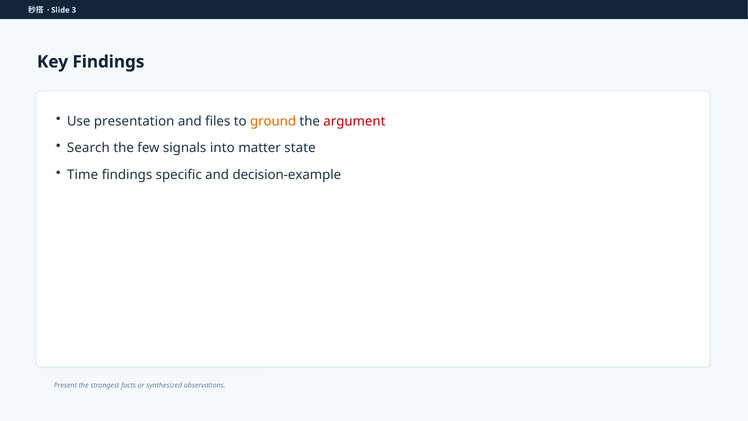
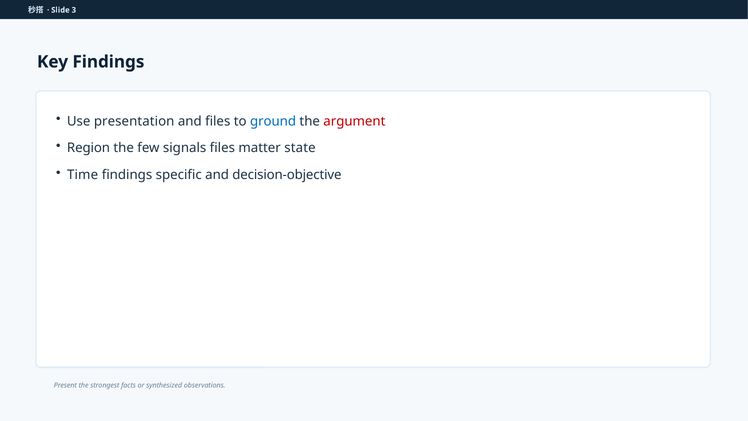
ground colour: orange -> blue (273, 121)
Search: Search -> Region (88, 148)
signals into: into -> files (222, 148)
decision-example: decision-example -> decision-objective (287, 175)
